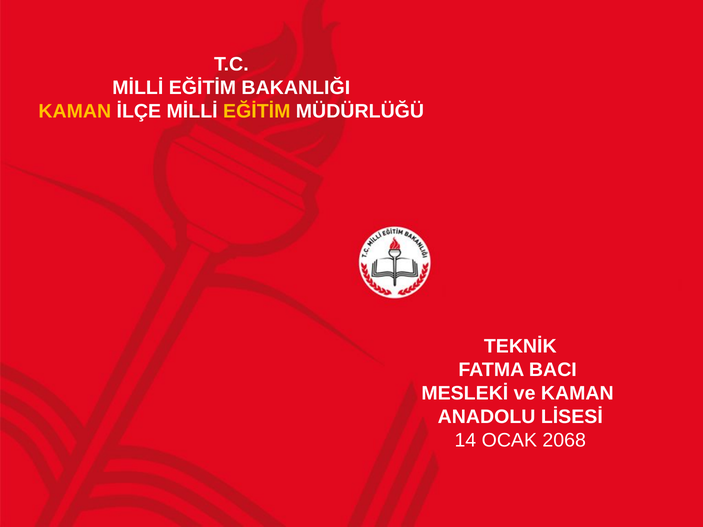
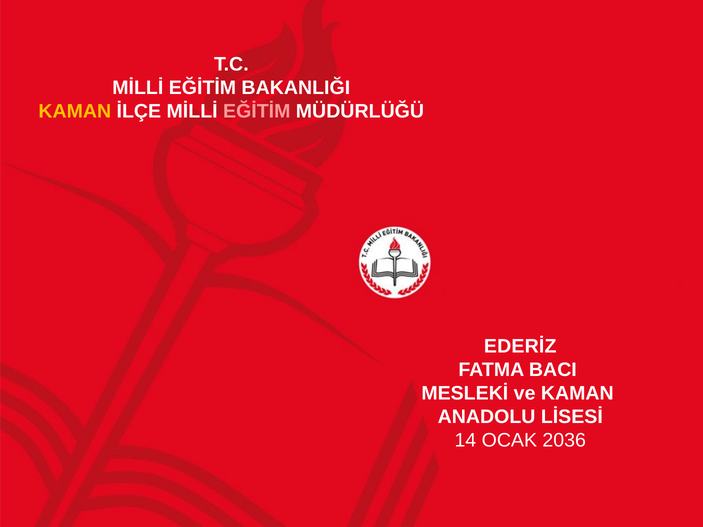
EĞİTİM colour: yellow -> pink (257, 111)
TEKNİK: TEKNİK -> EDERİZ (520, 347)
2068: 2068 -> 2036 (564, 440)
